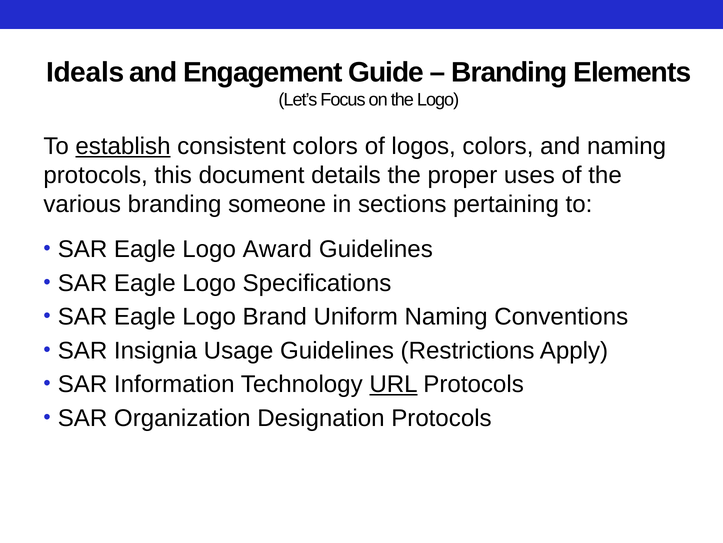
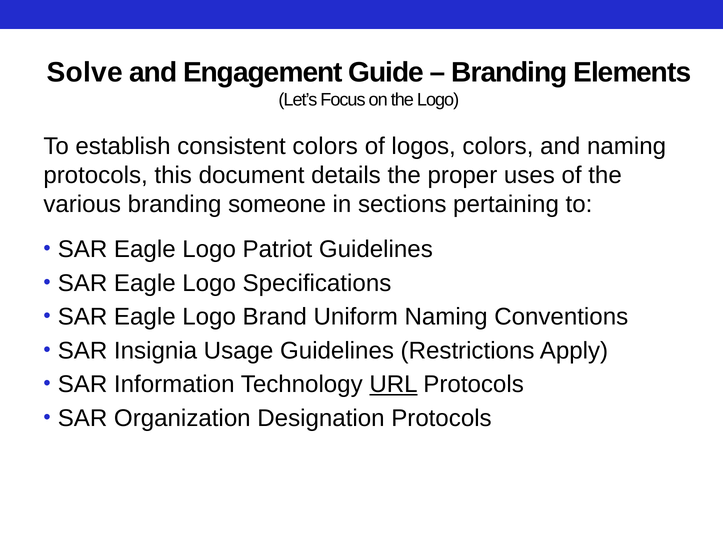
Ideals: Ideals -> Solve (85, 72)
establish underline: present -> none (123, 146)
Award: Award -> Patriot (277, 249)
